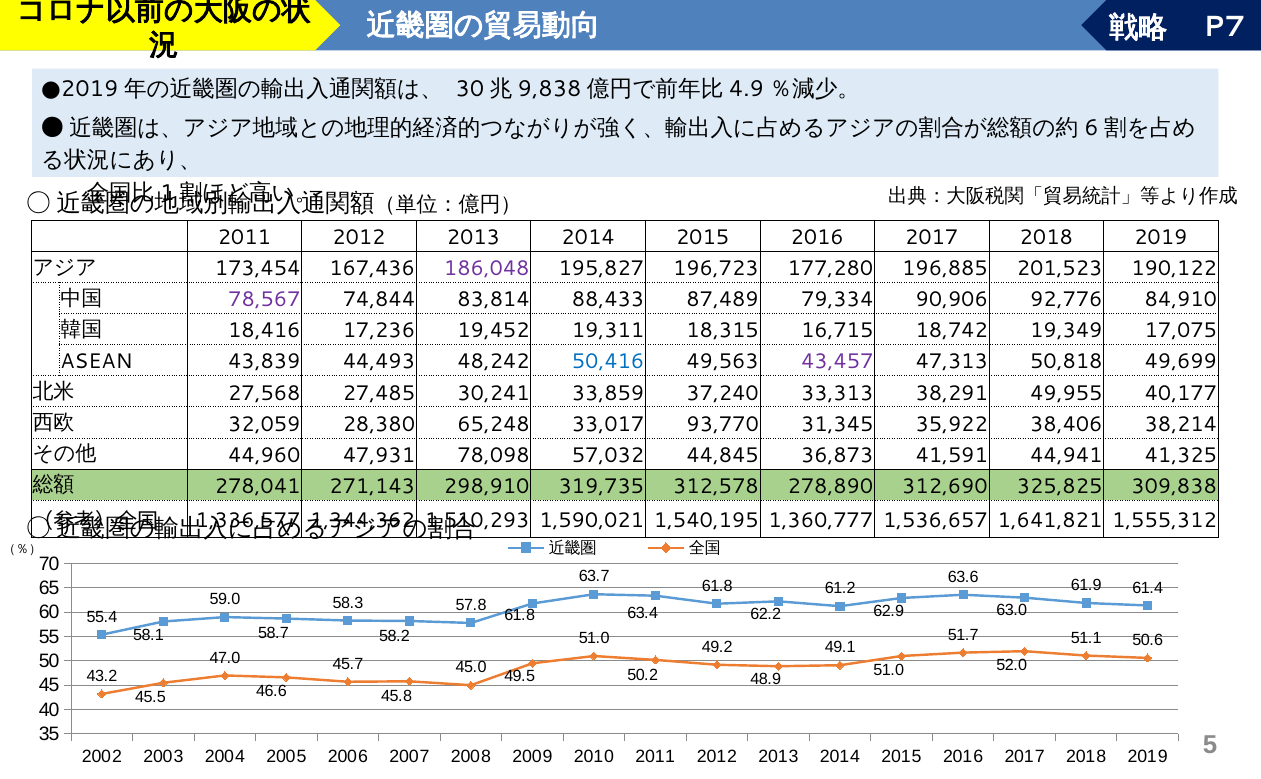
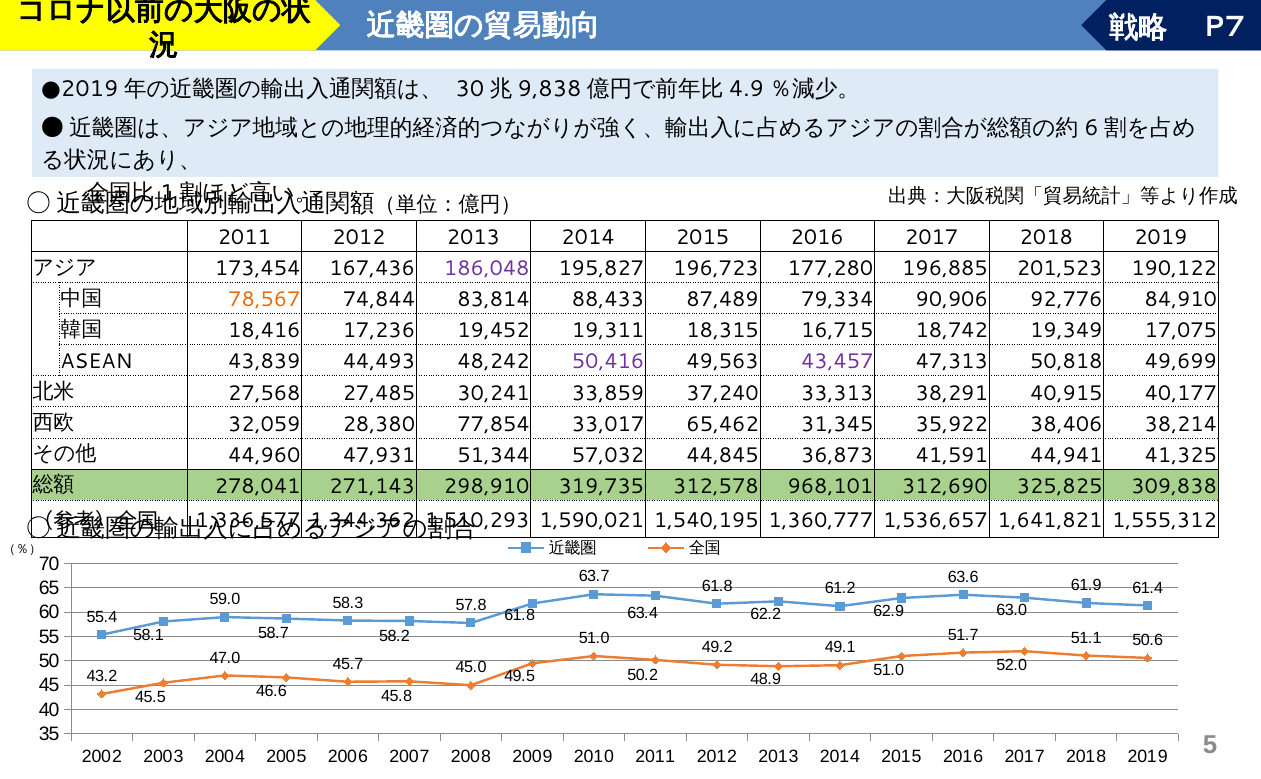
78,567 colour: purple -> orange (264, 300)
50,416 colour: blue -> purple (608, 362)
49,955: 49,955 -> 40,915 (1066, 393)
65,248: 65,248 -> 77,854 (494, 424)
93,770: 93,770 -> 65,462 (723, 424)
78,098: 78,098 -> 51,344 (494, 455)
278,890: 278,890 -> 968,101 (830, 486)
